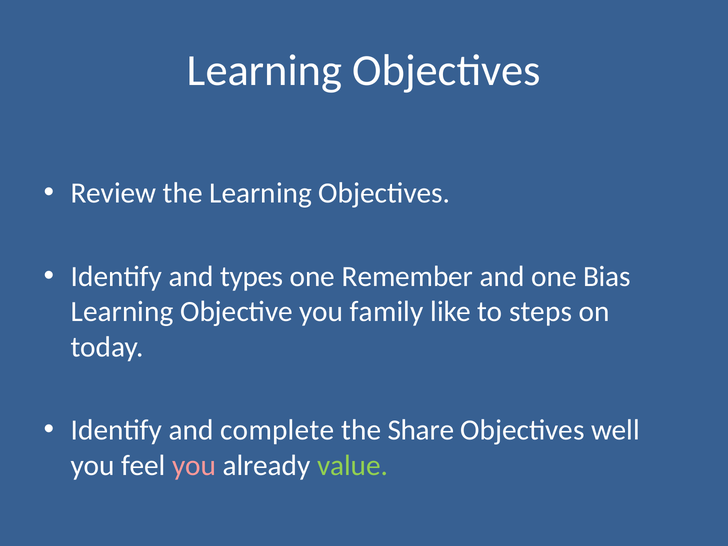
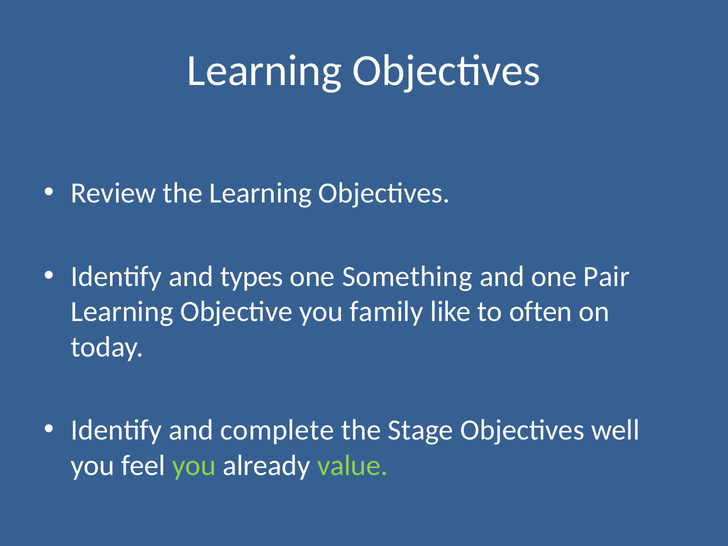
Remember: Remember -> Something (407, 277)
Bias: Bias -> Pair (607, 277)
steps: steps -> often (541, 312)
Share: Share -> Stage (421, 430)
you colour: pink -> light green (194, 465)
